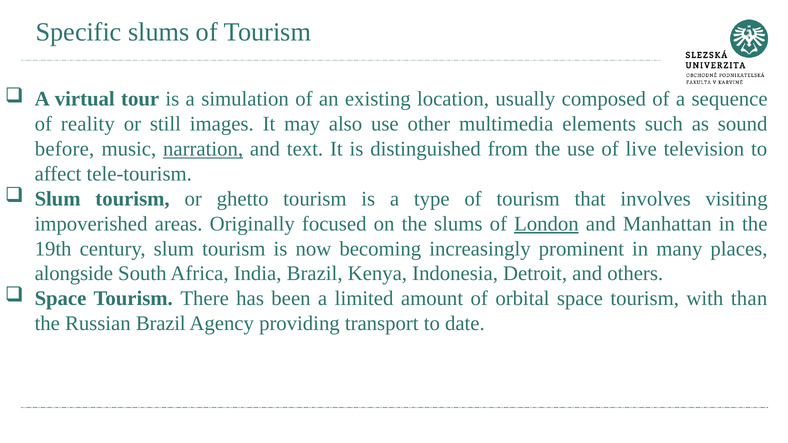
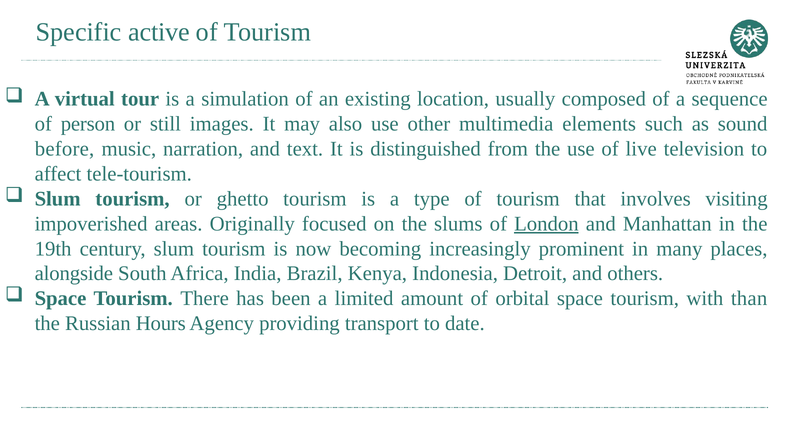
Specific slums: slums -> active (159, 32)
reality: reality -> person (88, 124)
narration underline: present -> none (203, 149)
Russian Brazil: Brazil -> Hours (161, 324)
